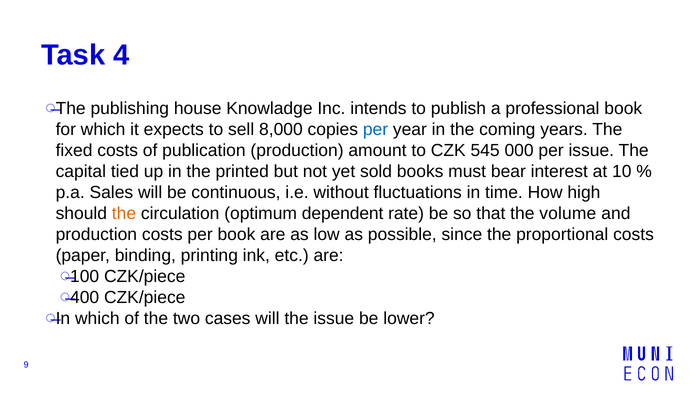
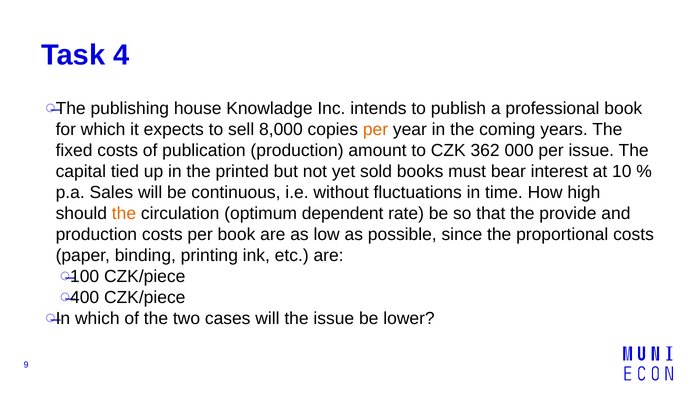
per colour: blue -> orange (375, 130)
545: 545 -> 362 (485, 150)
volume: volume -> provide (568, 213)
